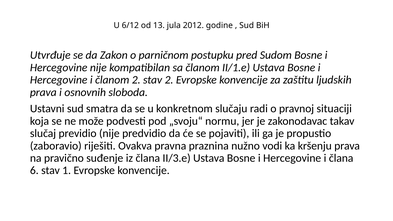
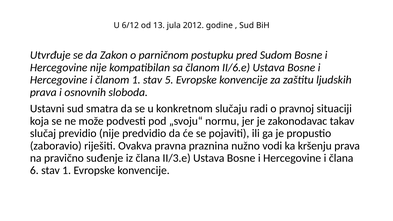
II/1.e: II/1.e -> II/6.e (236, 68)
članom 2: 2 -> 1 (136, 80)
stav 2: 2 -> 5 (169, 80)
